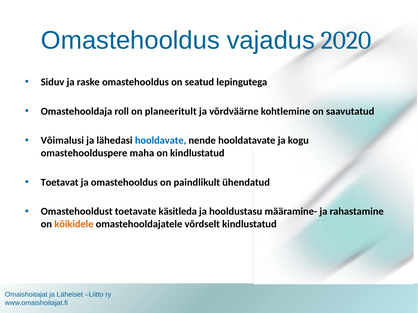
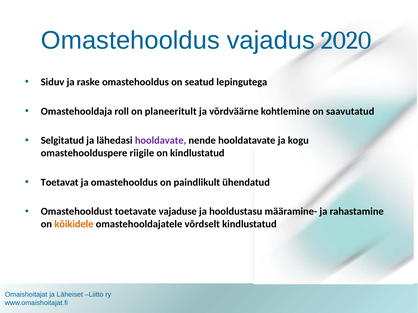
Võimalusi: Võimalusi -> Selgitatud (62, 141)
hooldavate colour: blue -> purple (161, 141)
maha: maha -> riigile (142, 153)
käsitleda: käsitleda -> vajaduse (178, 212)
